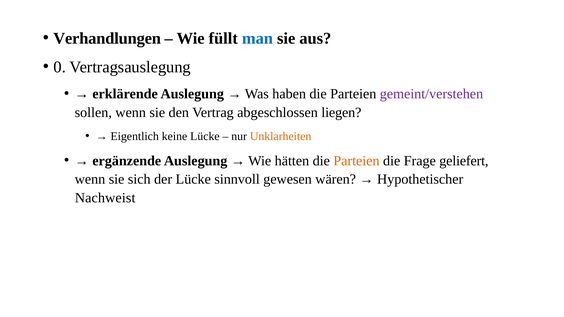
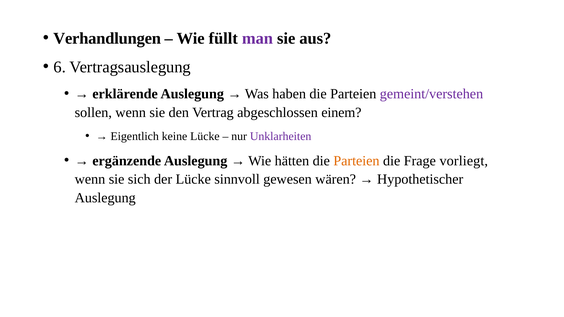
man colour: blue -> purple (257, 38)
0: 0 -> 6 (60, 67)
liegen: liegen -> einem (341, 113)
Unklarheiten colour: orange -> purple (281, 136)
geliefert: geliefert -> vorliegt (464, 161)
Nachweist: Nachweist -> Auslegung (105, 198)
